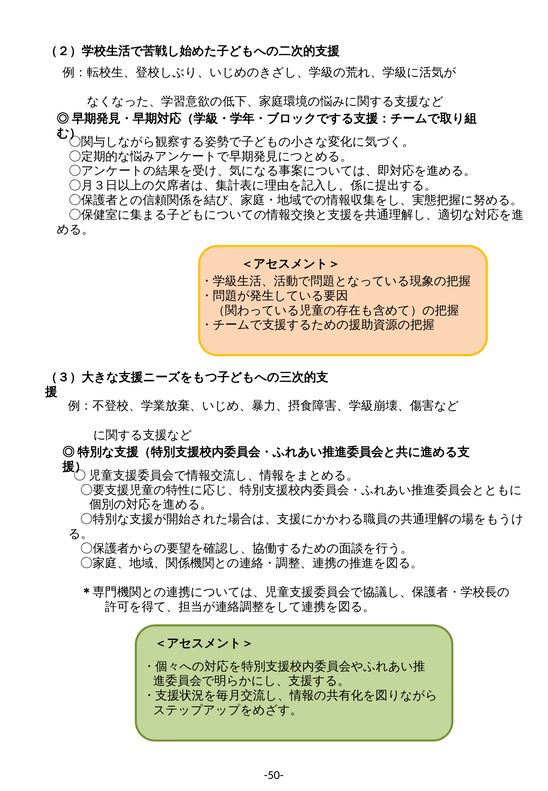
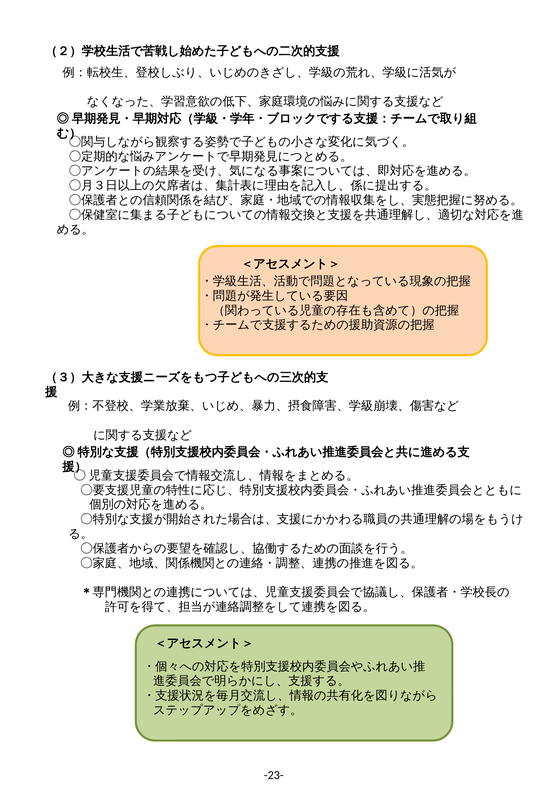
-50-: -50- -> -23- (274, 776)
